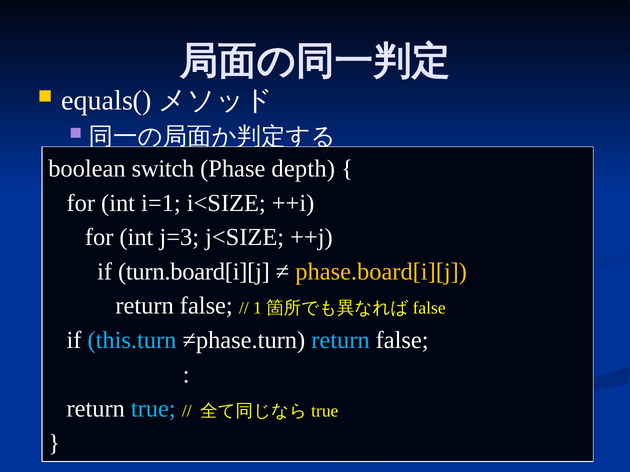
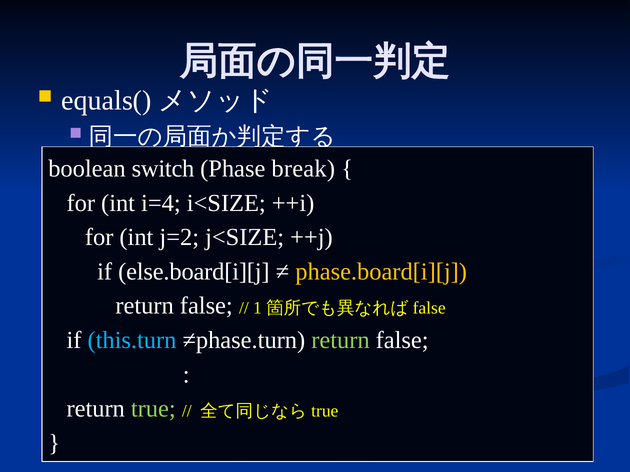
depth: depth -> break (303, 169)
i=1: i=1 -> i=4 (161, 203)
j=3: j=3 -> j=2 (179, 238)
turn.board[i][j: turn.board[i][j -> else.board[i][j (194, 272)
return colour: light blue -> light green (340, 341)
true colour: light blue -> light green (153, 409)
